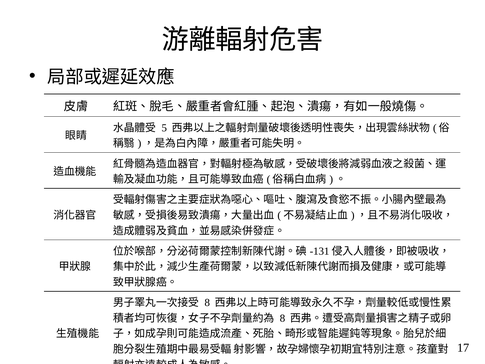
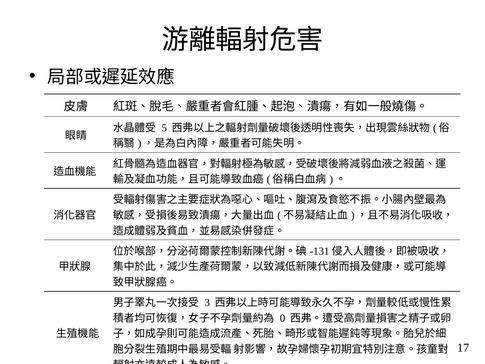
8: 8 -> 3 (207, 302)
8: 8 -> 0 (282, 318)
